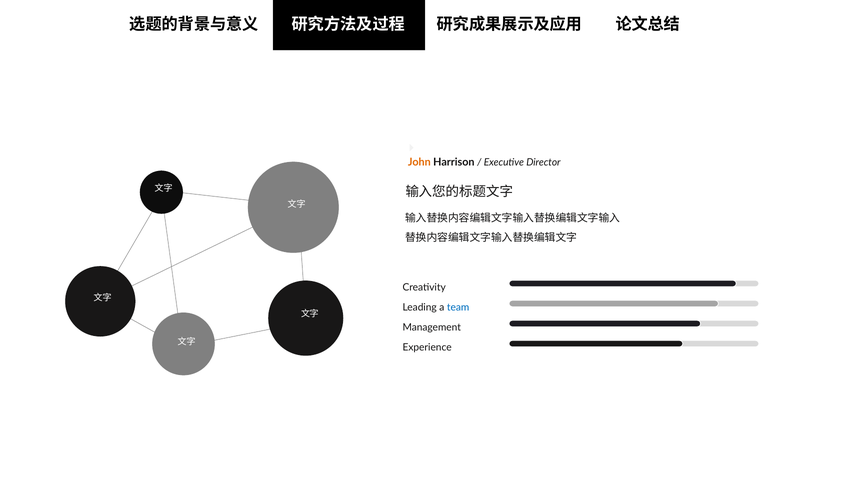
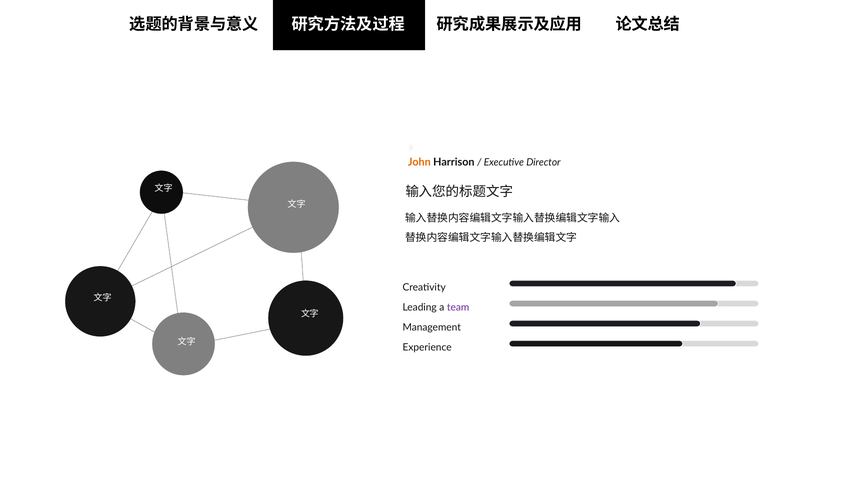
team colour: blue -> purple (458, 307)
